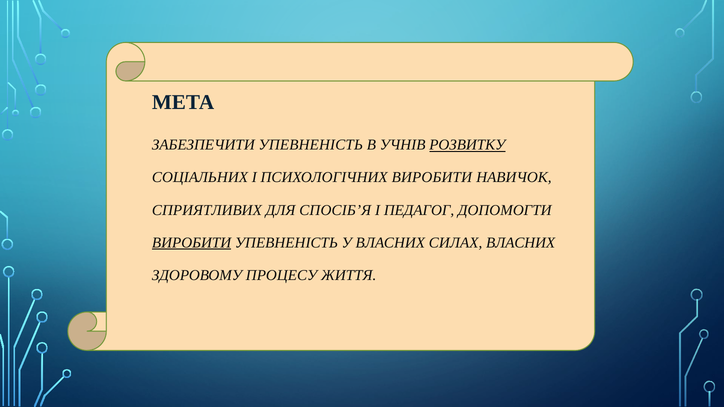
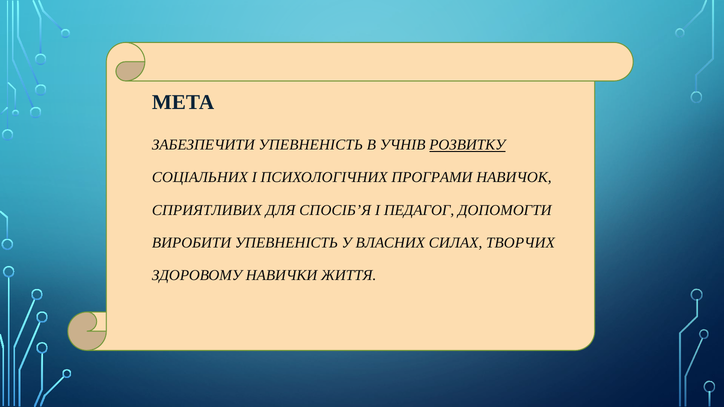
ПСИХОЛОГІЧНИХ ВИРОБИТИ: ВИРОБИТИ -> ПРОГРАМИ (432, 178)
ВИРОБИТИ underline: present -> none (192, 243)
СИЛАХ ВЛАСНИХ: ВЛАСНИХ -> ТВОРЧИХ (520, 243)
ПРОЦЕСУ: ПРОЦЕСУ -> НАВИЧКИ (282, 275)
